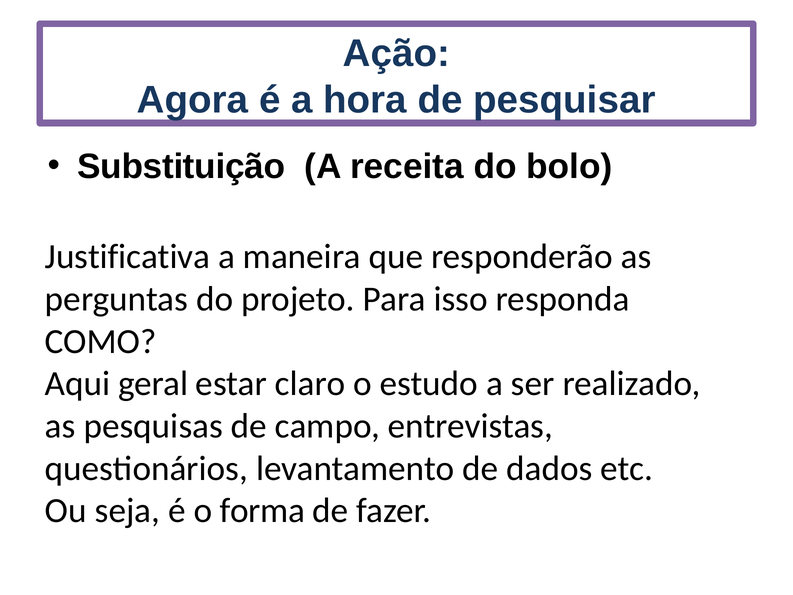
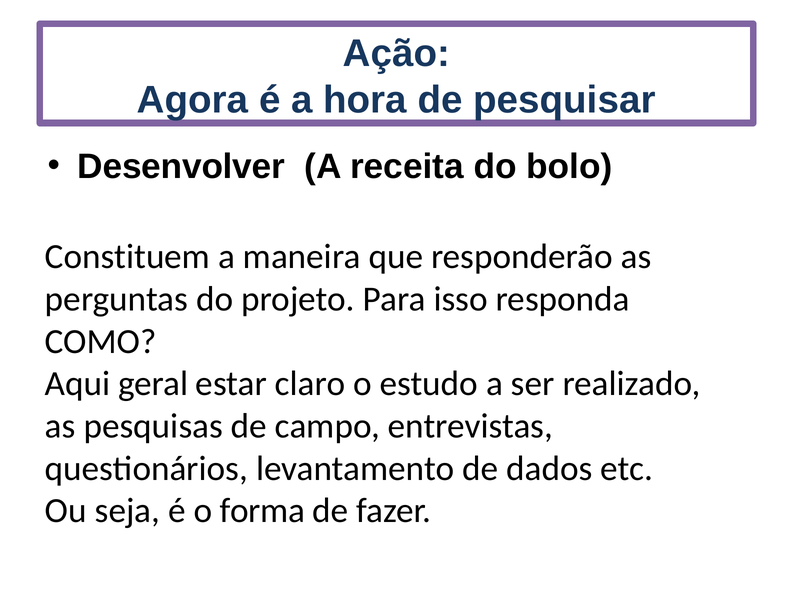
Substituição: Substituição -> Desenvolver (181, 166)
Justificativa: Justificativa -> Constituem (128, 257)
